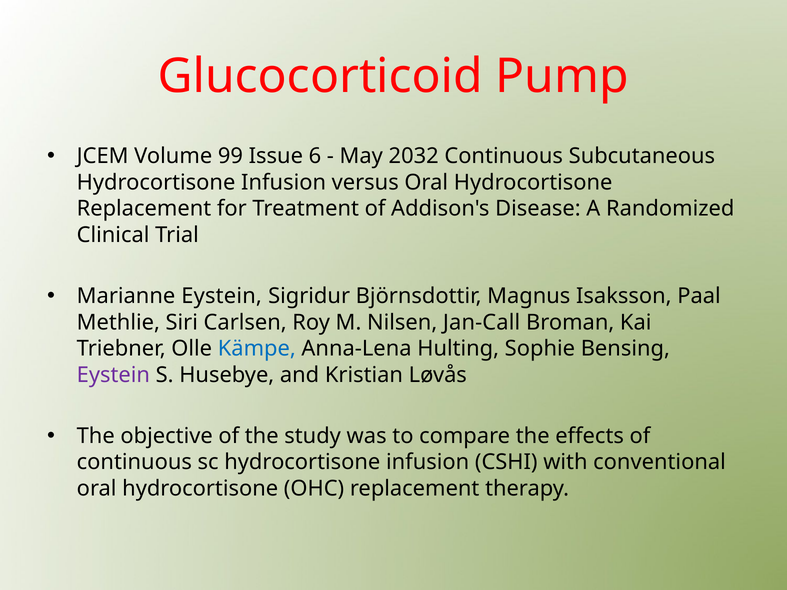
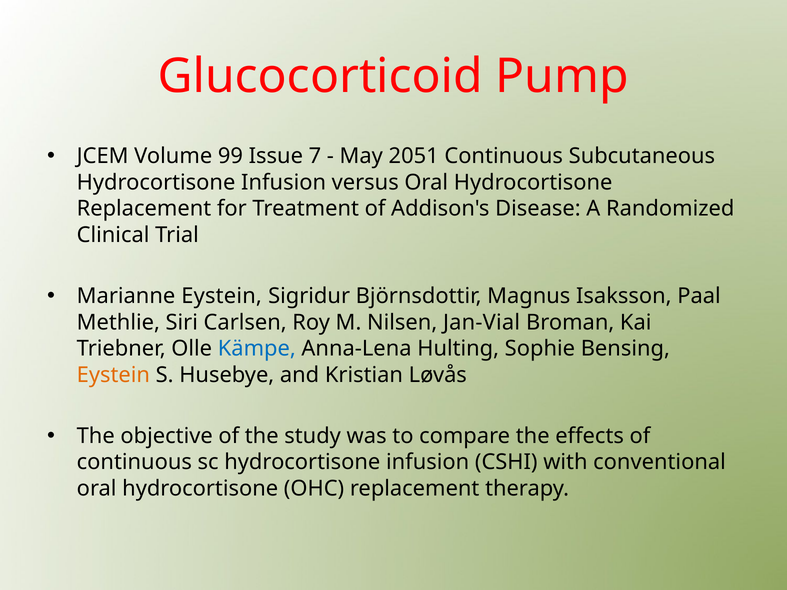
6: 6 -> 7 (315, 156)
2032: 2032 -> 2051 (414, 156)
Jan-Call: Jan-Call -> Jan-Vial (482, 323)
Eystein colour: purple -> orange (113, 375)
